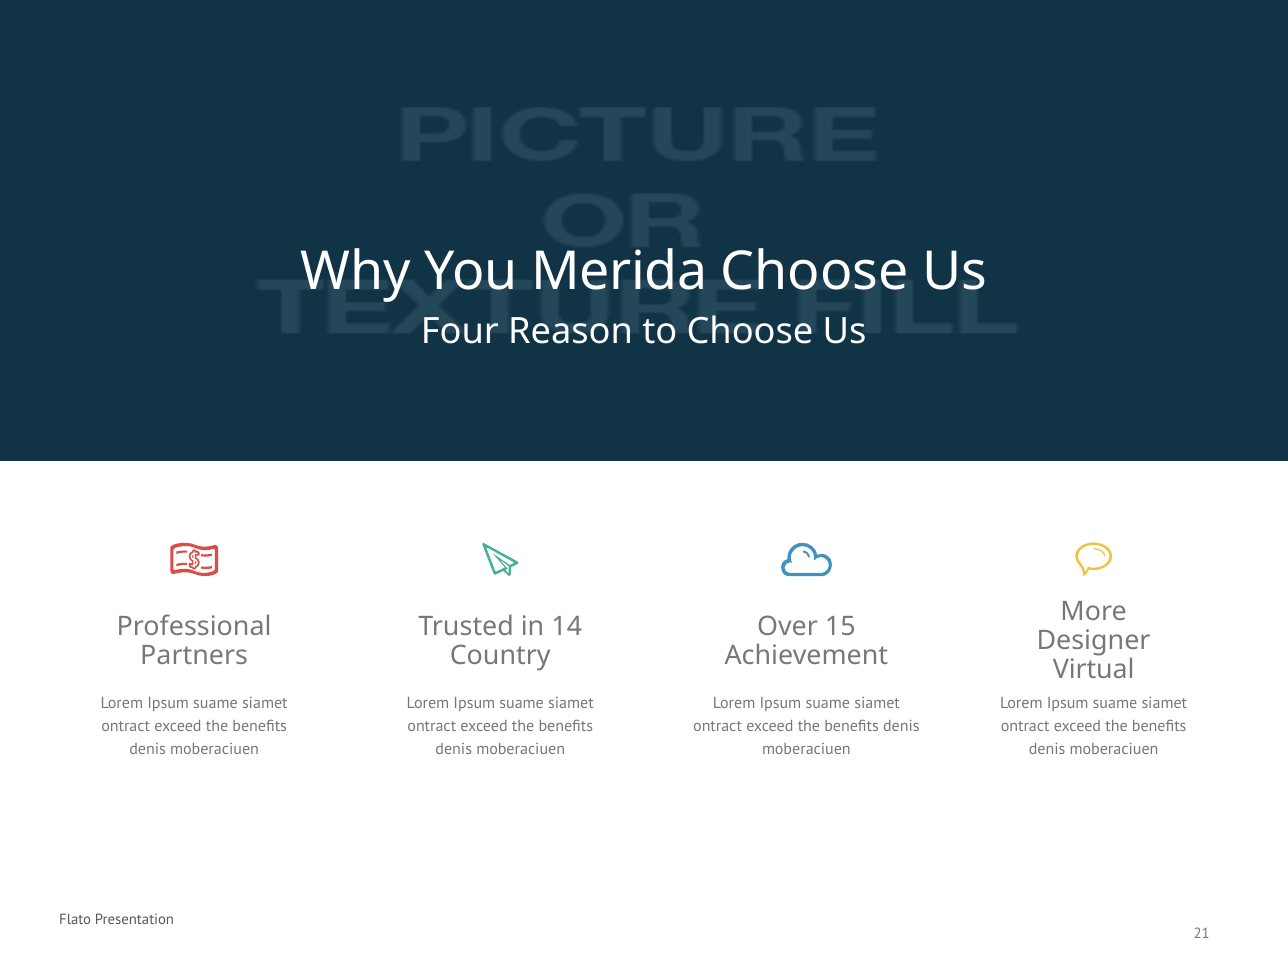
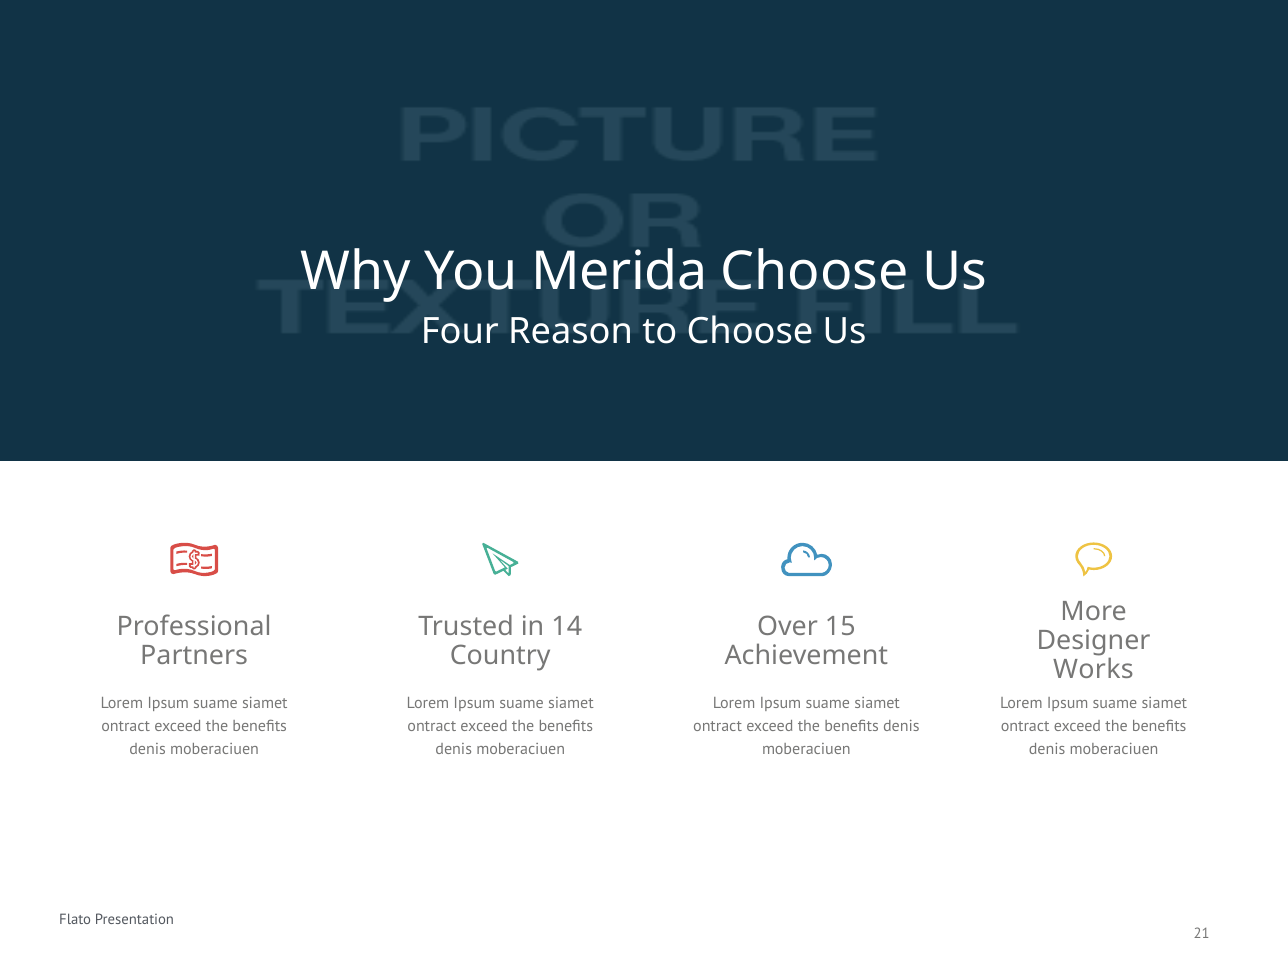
Virtual: Virtual -> Works (1093, 670)
